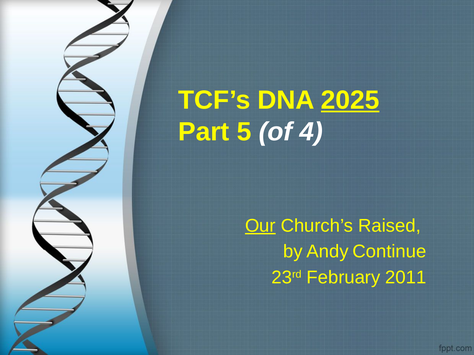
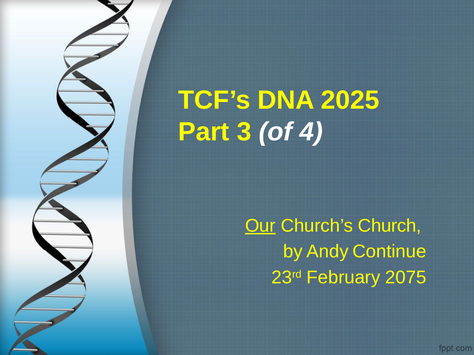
2025 underline: present -> none (350, 100)
5: 5 -> 3 (244, 132)
Raised: Raised -> Church (390, 226)
2011: 2011 -> 2075 (406, 278)
